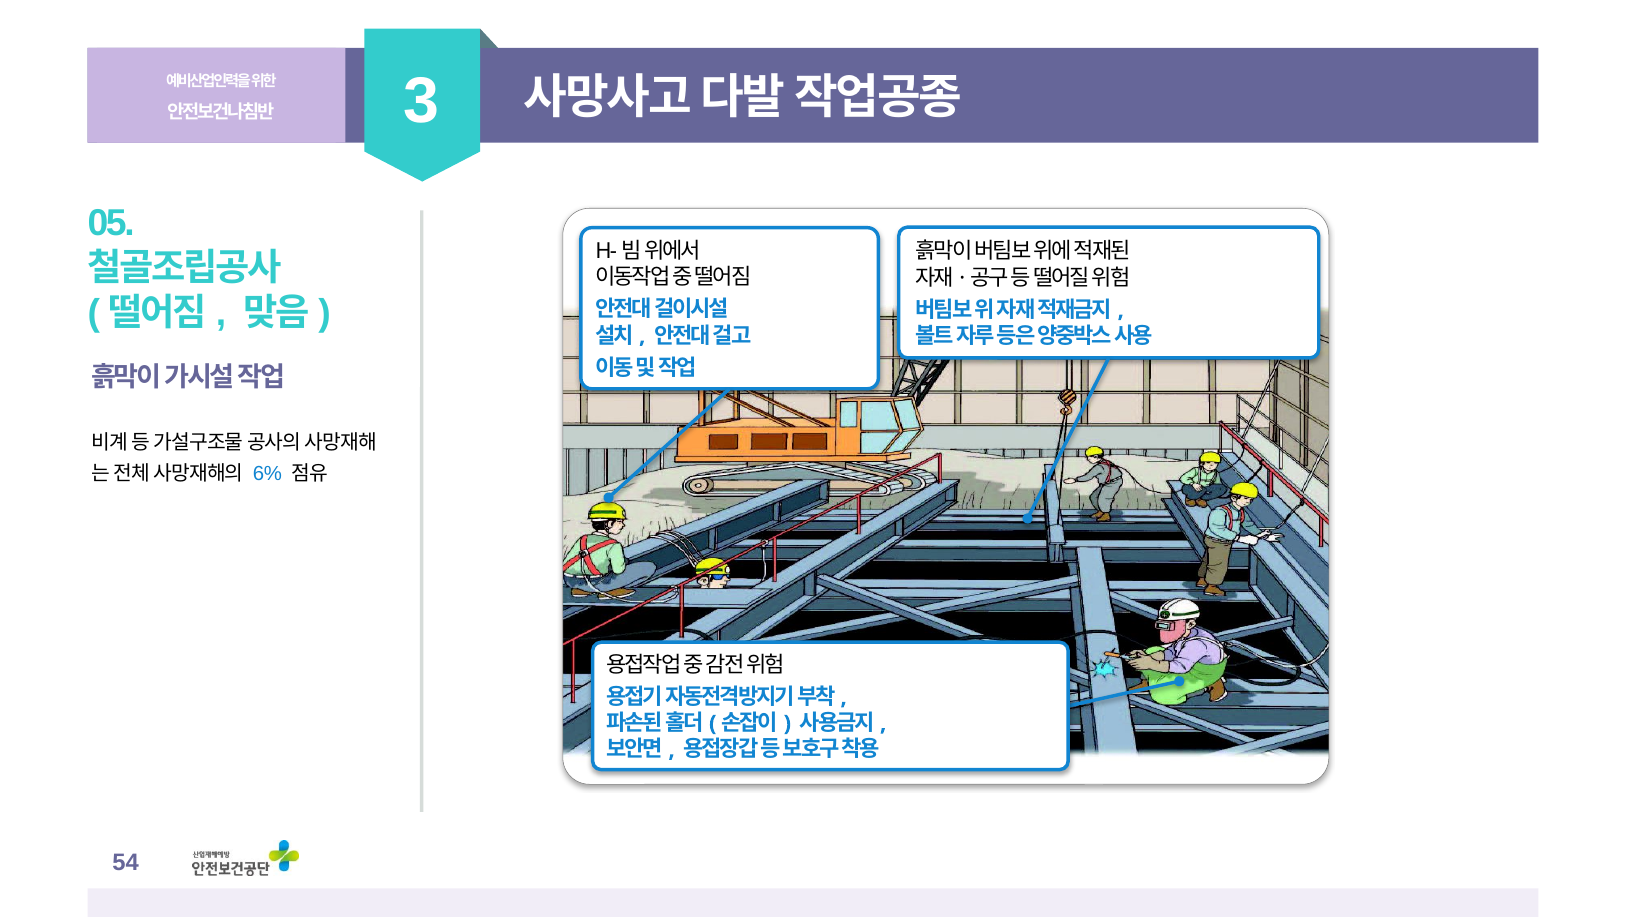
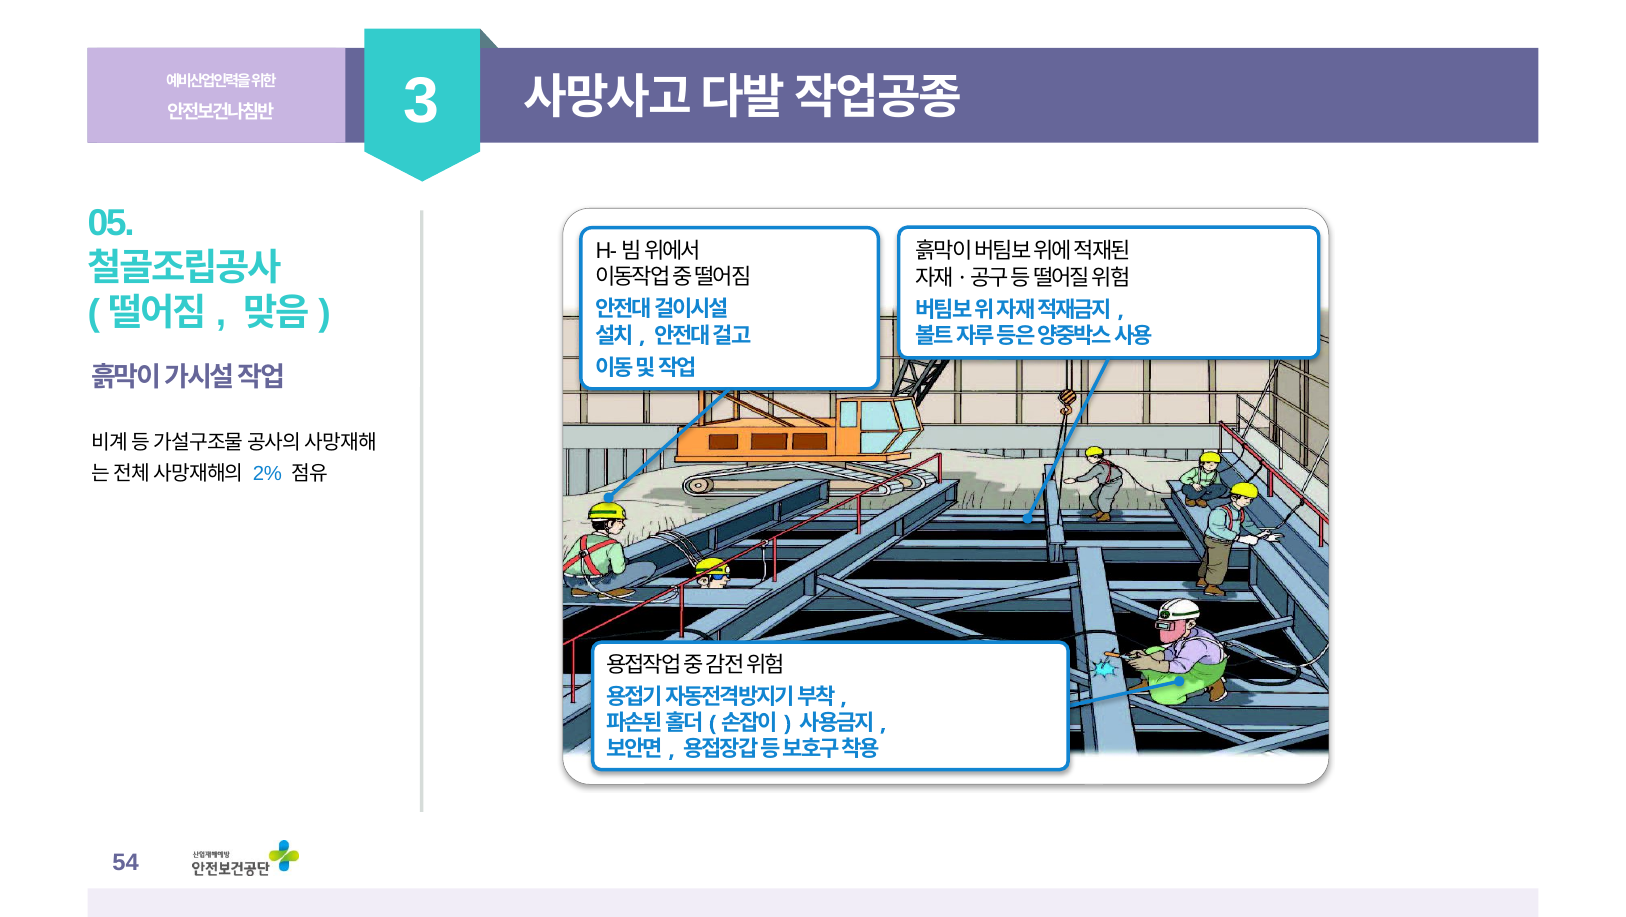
6%: 6% -> 2% (267, 473)
